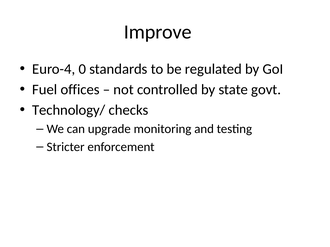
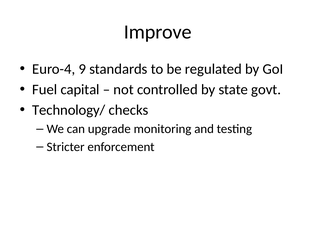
0: 0 -> 9 (82, 69)
offices: offices -> capital (80, 90)
